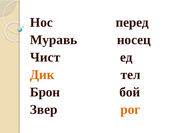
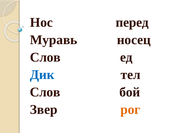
Чист: Чист -> Слов (45, 57)
Дик colour: orange -> blue (42, 75)
Брон: Брон -> Слов (45, 92)
